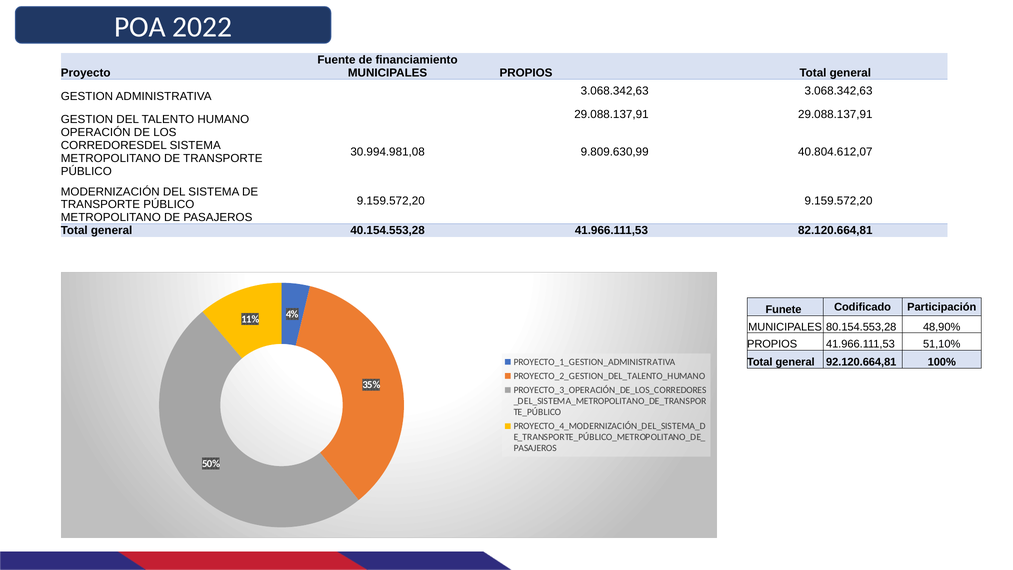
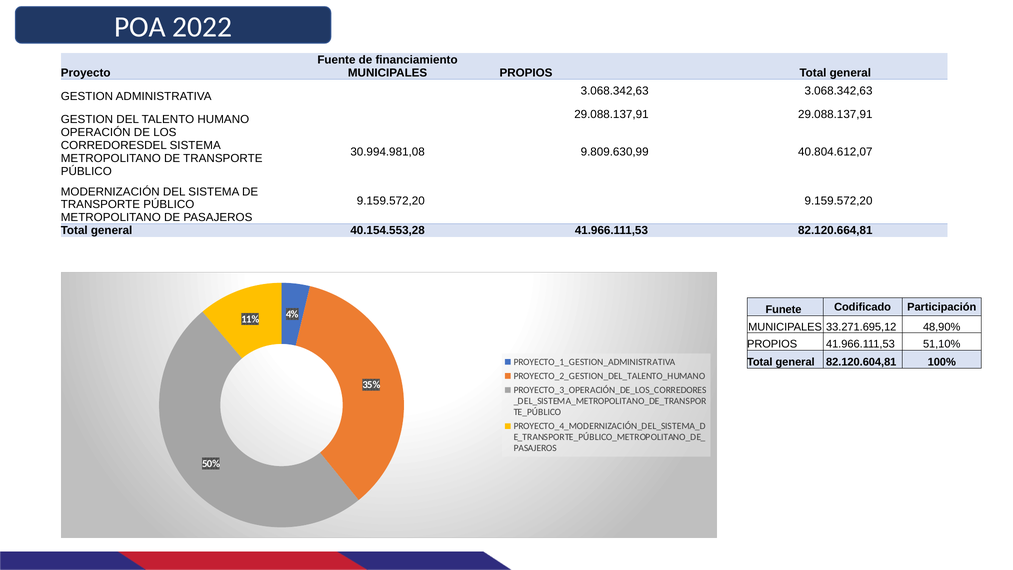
80.154.553,28: 80.154.553,28 -> 33.271.695,12 (861, 327)
92.120.664,81: 92.120.664,81 -> 82.120.604,81 (861, 362)
